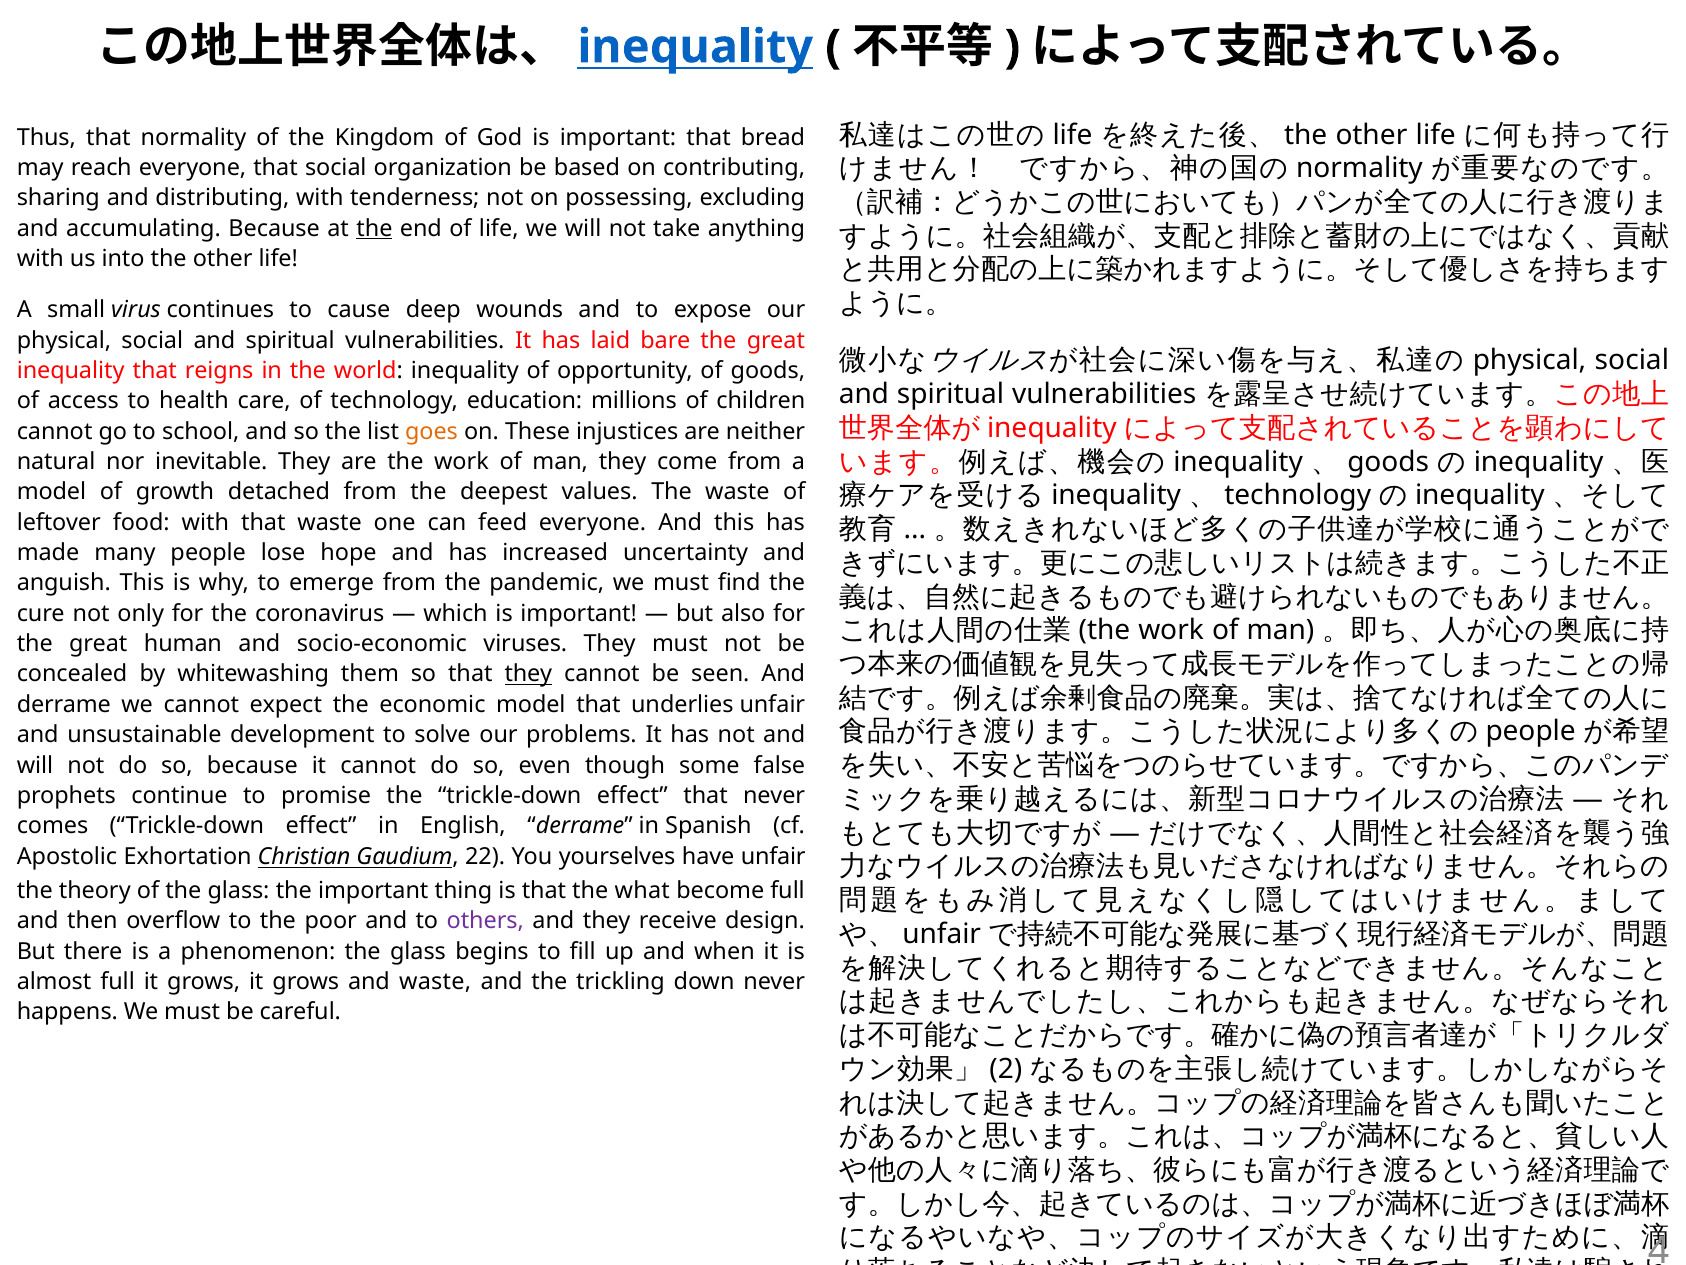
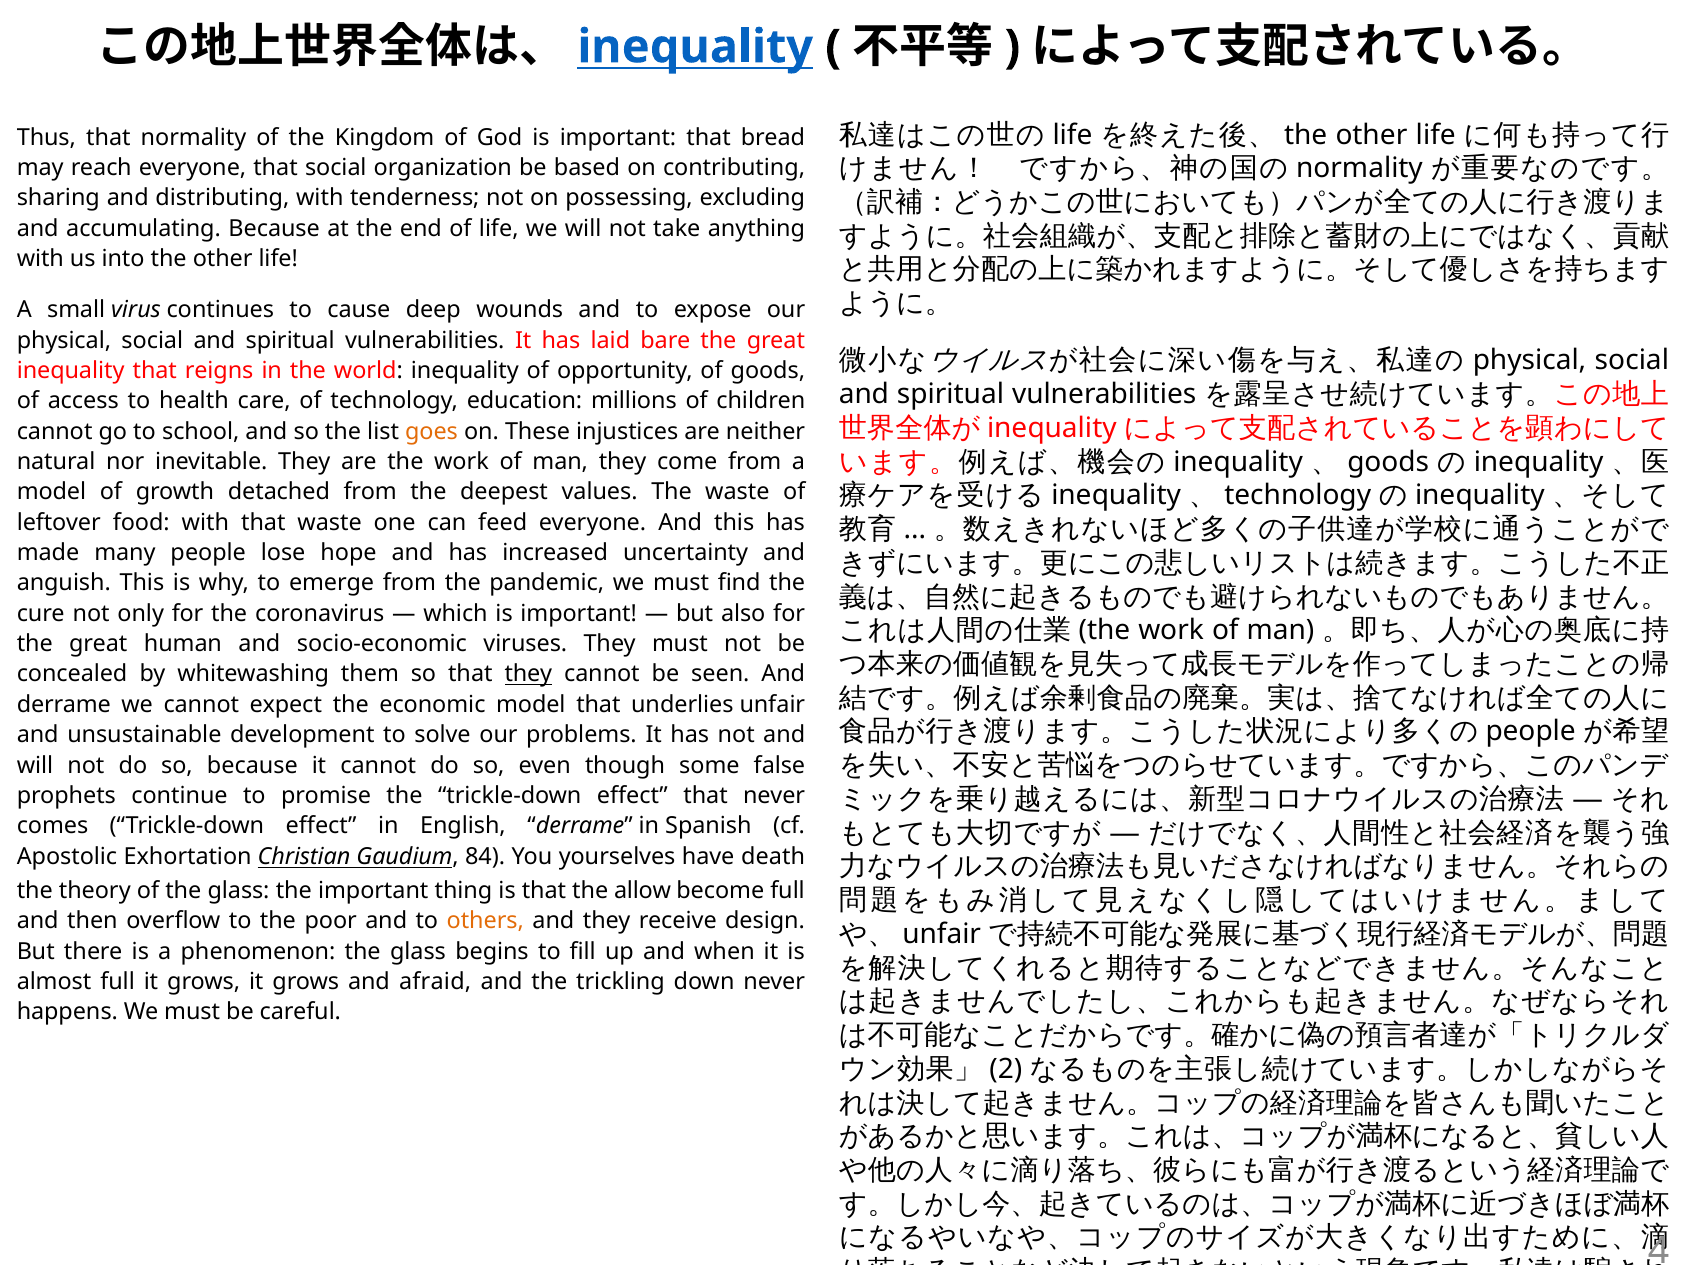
the underline: present -> none (375, 228)
22: 22 -> 84 (485, 856)
have unfair: unfair -> death (773, 856)
what: what -> allow (643, 890)
others colour: purple -> orange (485, 921)
and waste: waste -> afraid (435, 981)
